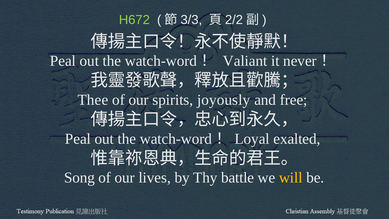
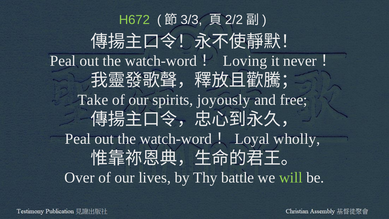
Valiant: Valiant -> Loving (245, 61)
Thee: Thee -> Take (93, 100)
exalted: exalted -> wholly (297, 139)
Song: Song -> Over (79, 178)
will colour: yellow -> light green (291, 178)
